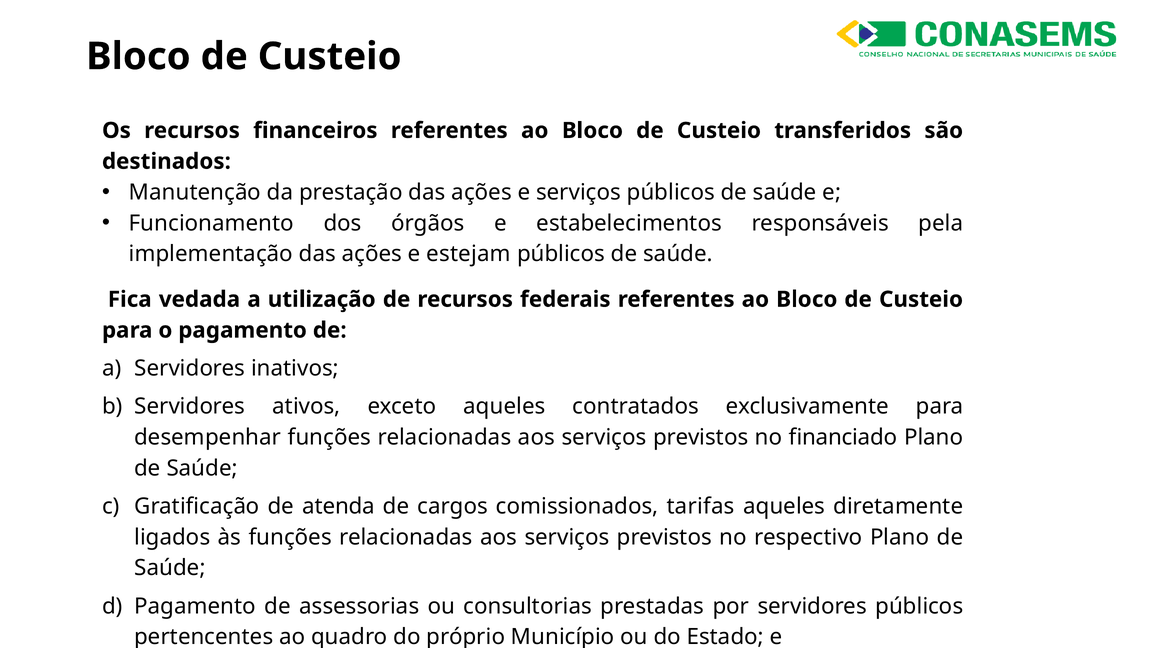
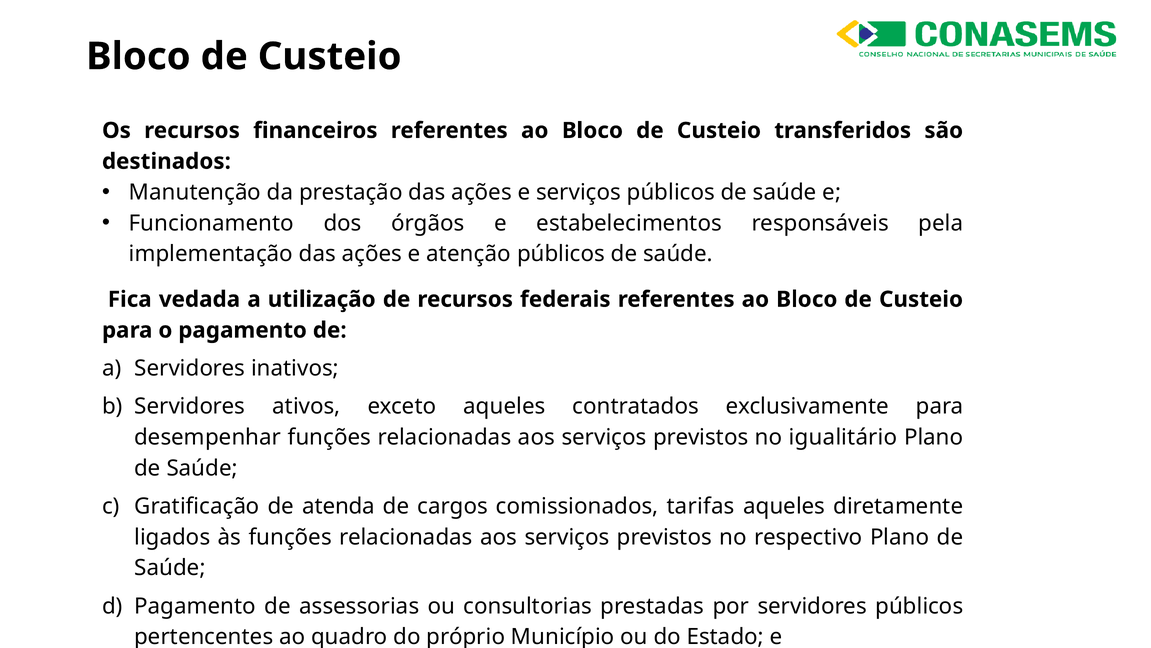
estejam: estejam -> atenção (469, 254)
financiado: financiado -> igualitário (843, 437)
